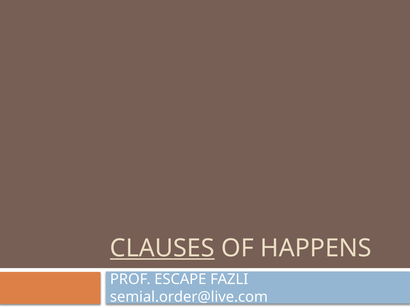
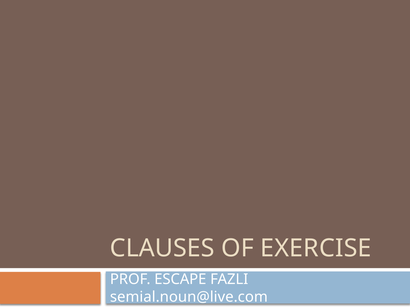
CLAUSES underline: present -> none (162, 248)
HAPPENS: HAPPENS -> EXERCISE (316, 248)
semial.order@live.com: semial.order@live.com -> semial.noun@live.com (189, 297)
